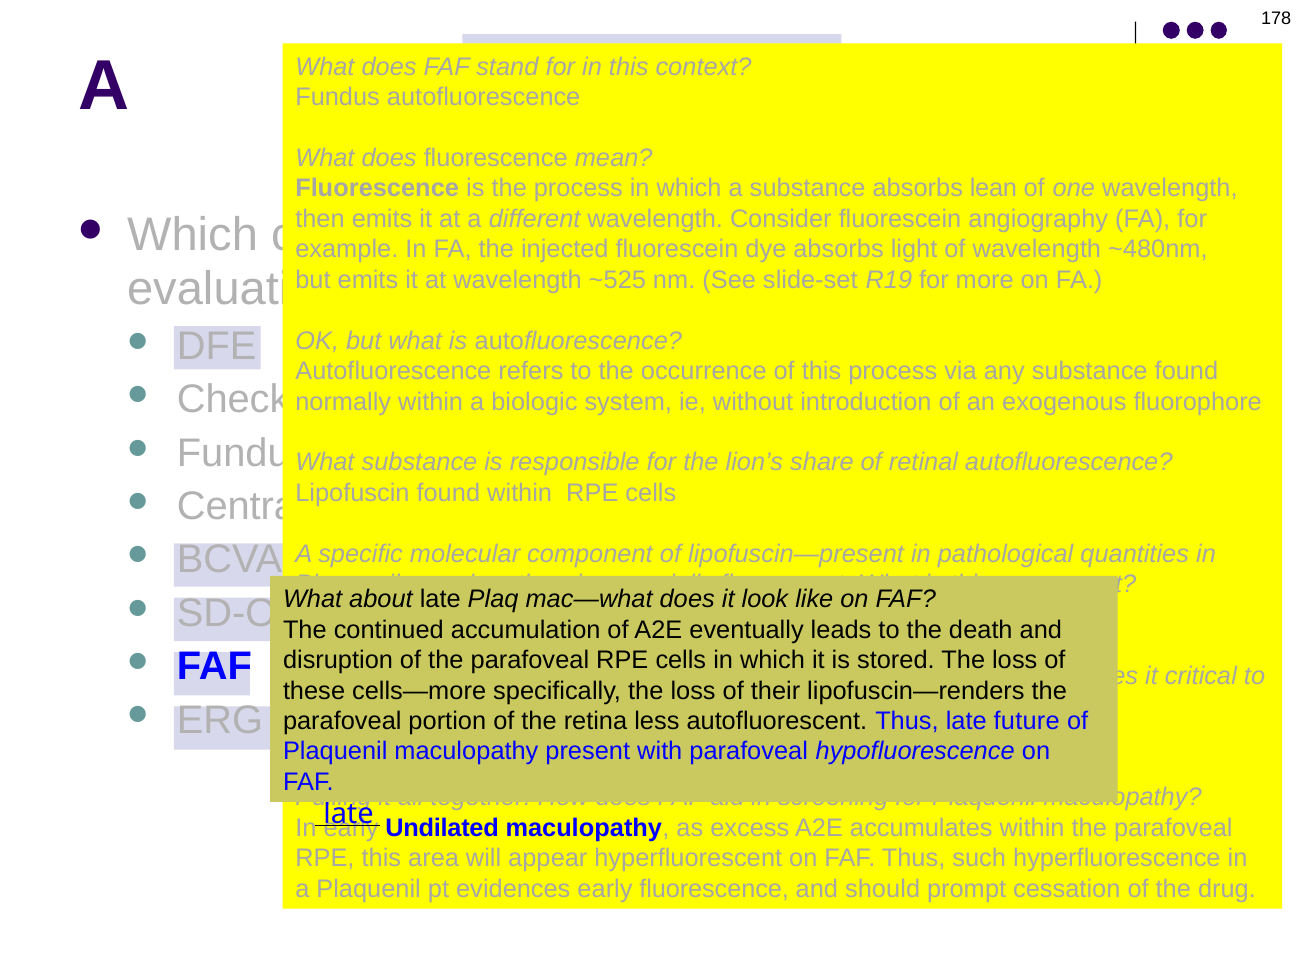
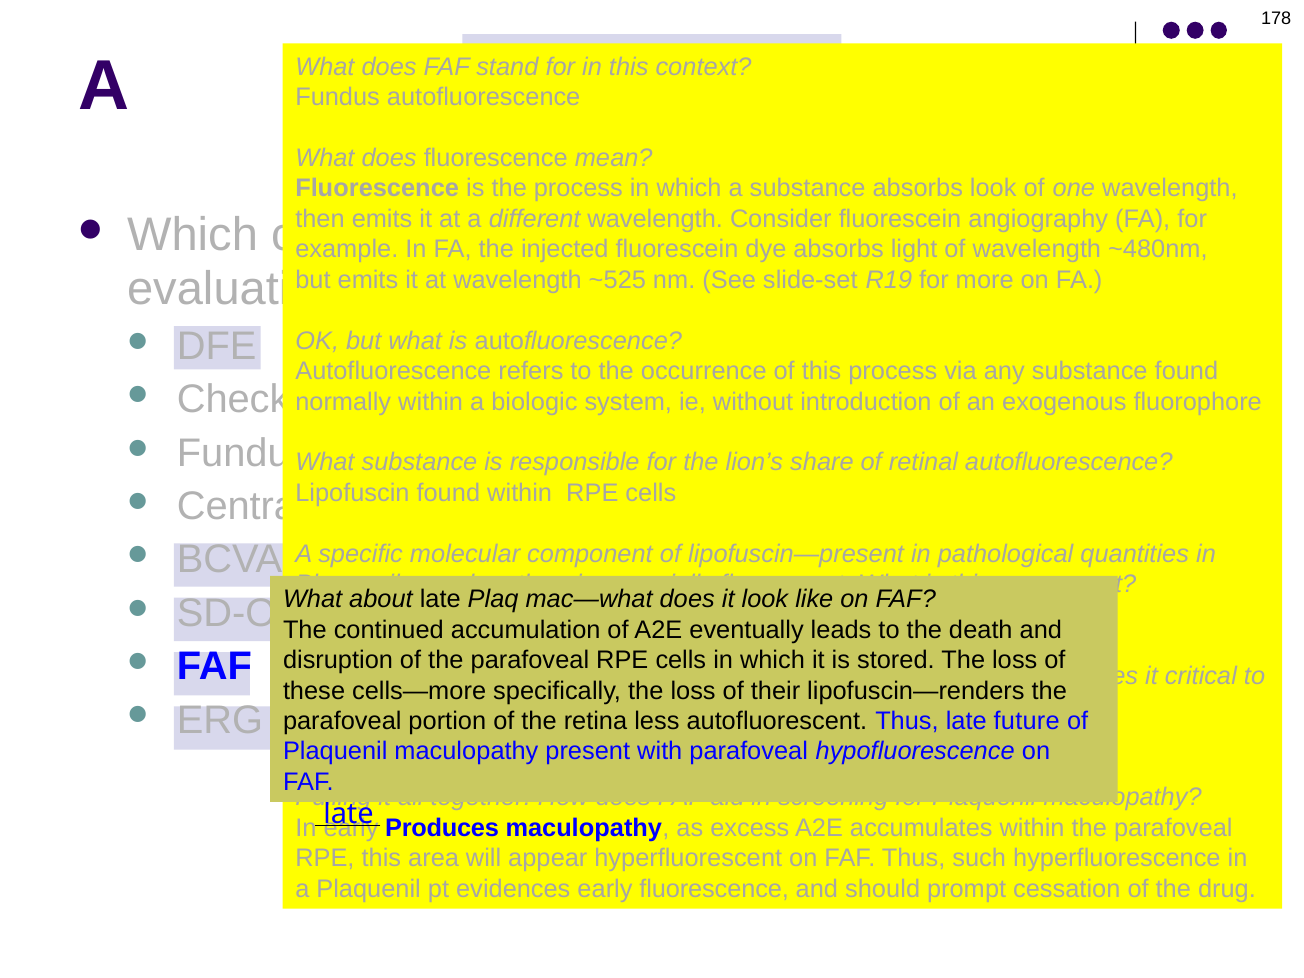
absorbs lean: lean -> look (993, 189)
Undilated: Undilated -> Produces (442, 828)
